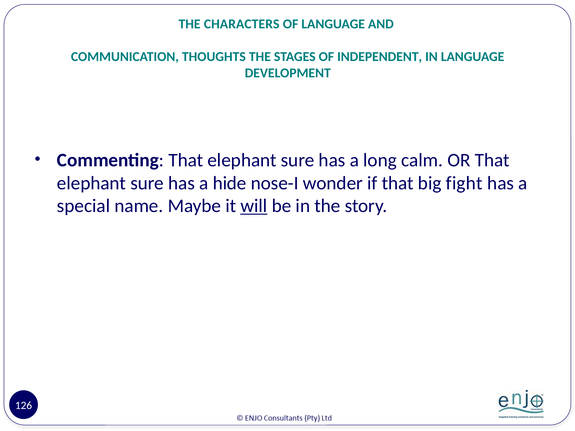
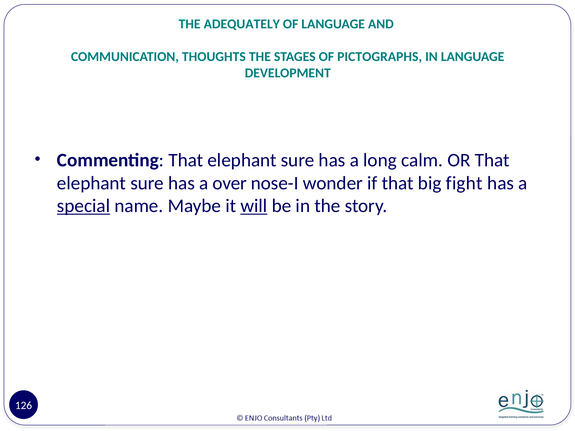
CHARACTERS: CHARACTERS -> ADEQUATELY (242, 24)
INDEPENDENT: INDEPENDENT -> PICTOGRAPHS (380, 57)
hide: hide -> over (230, 183)
special underline: none -> present (84, 206)
